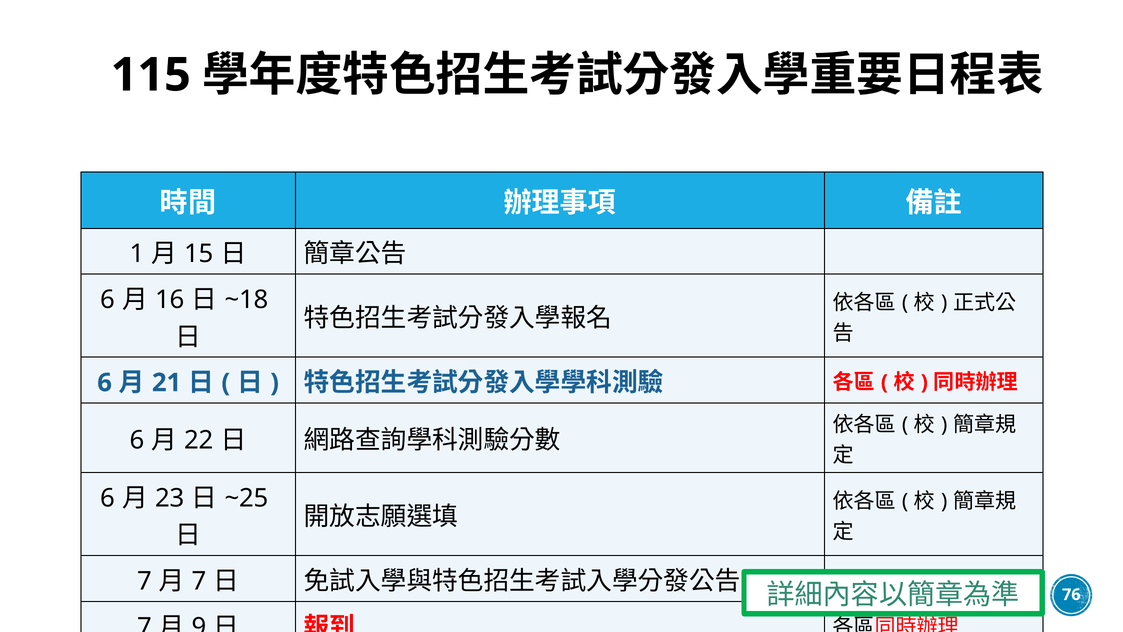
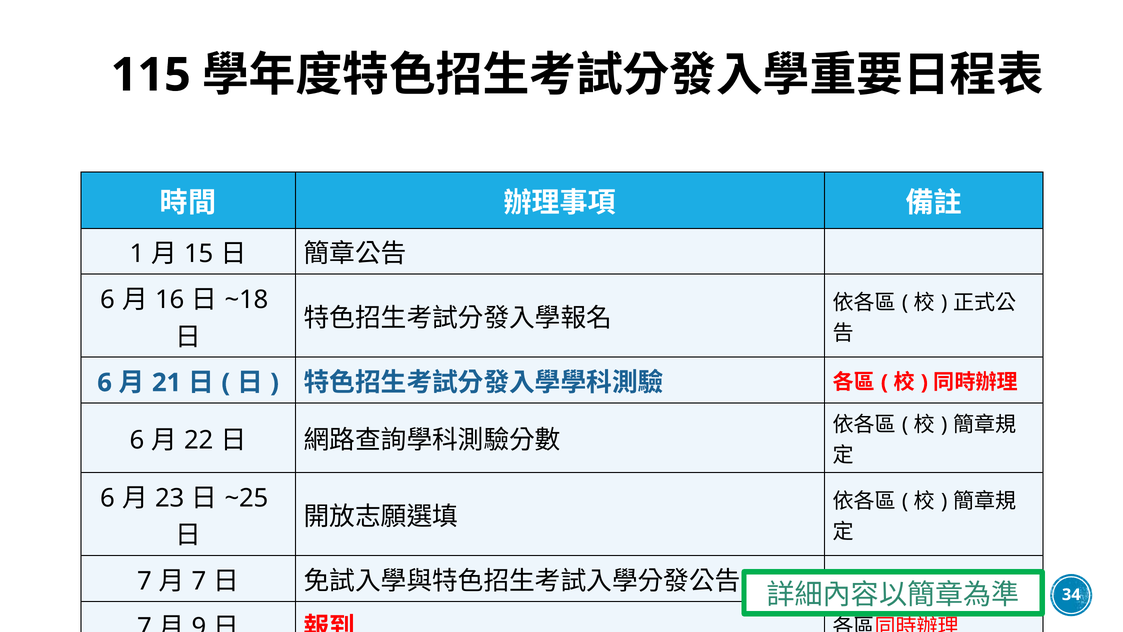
76: 76 -> 34 (1071, 594)
